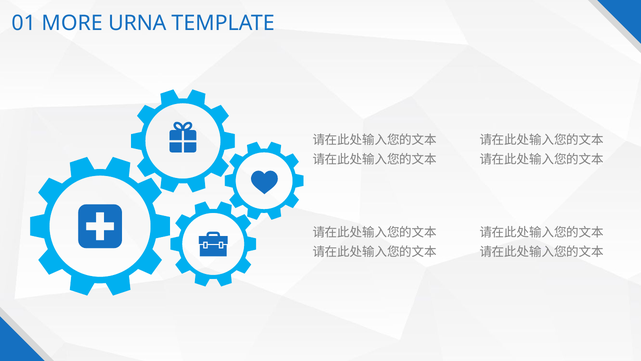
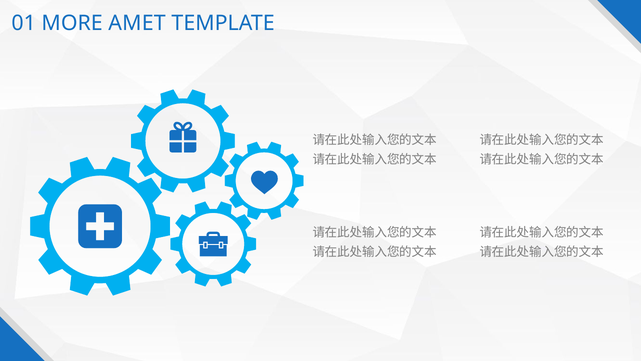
URNA: URNA -> AMET (137, 23)
